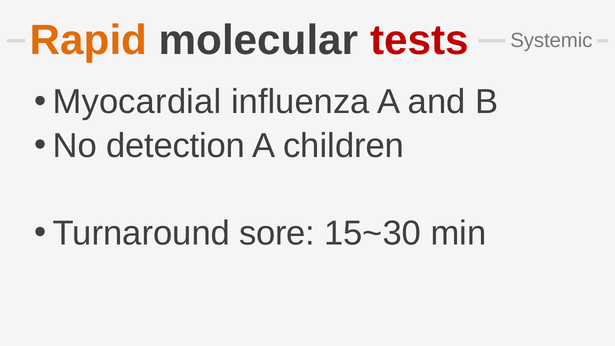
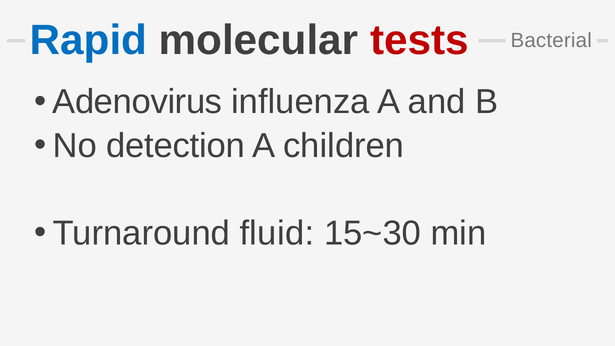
Rapid colour: orange -> blue (88, 41)
Systemic: Systemic -> Bacterial (551, 40)
Myocardial: Myocardial -> Adenovirus (137, 102)
sore: sore -> fluid (277, 233)
